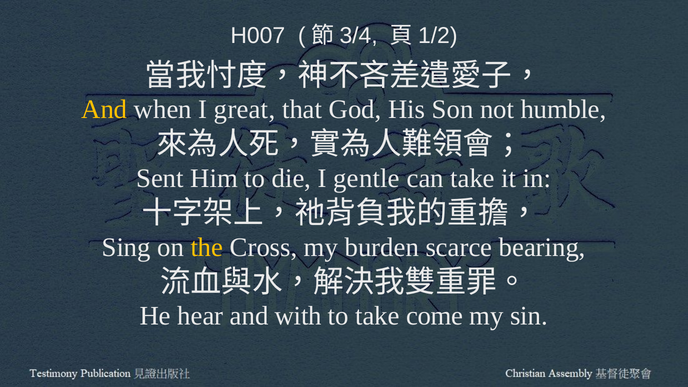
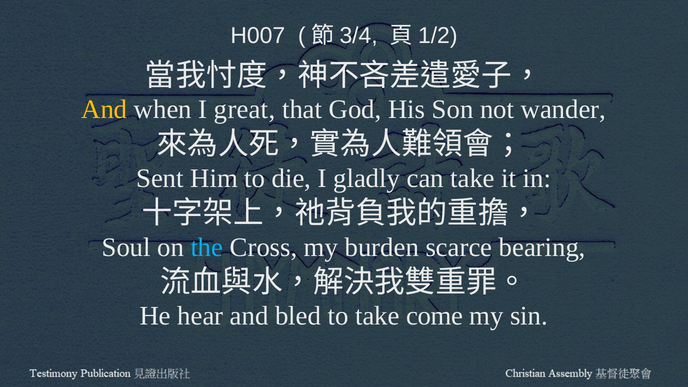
humble: humble -> wander (563, 110)
gentle: gentle -> gladly (367, 178)
Sing: Sing -> Soul (126, 247)
the colour: yellow -> light blue (207, 247)
with: with -> bled (298, 316)
